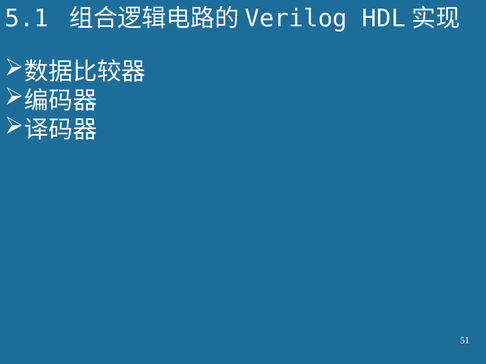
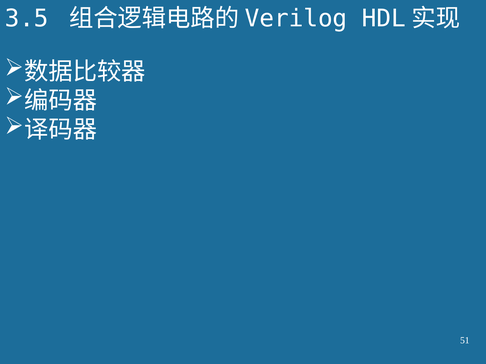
5.1: 5.1 -> 3.5 (27, 19)
